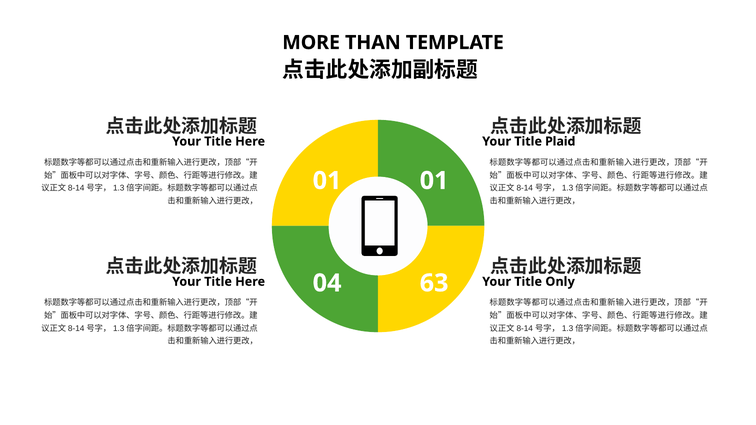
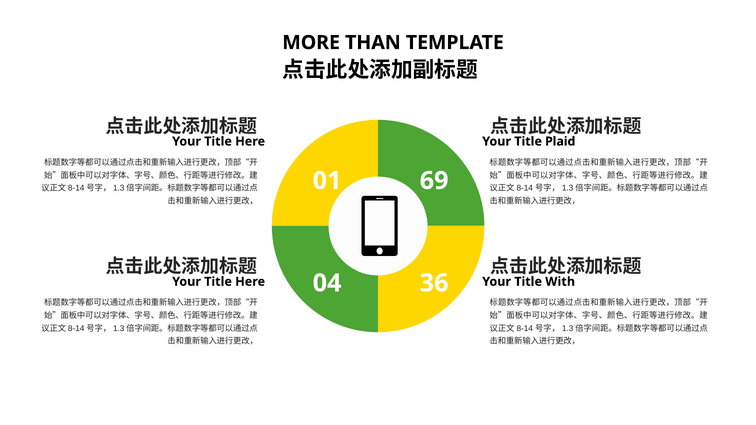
01 01: 01 -> 69 (434, 181)
63: 63 -> 36 (434, 283)
Only: Only -> With (560, 282)
